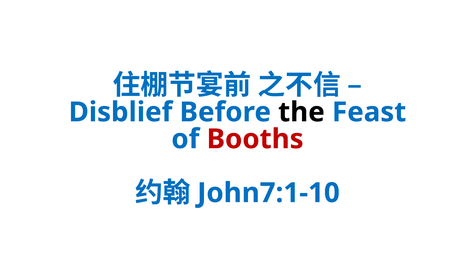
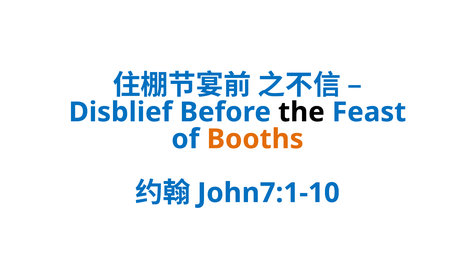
Booths colour: red -> orange (255, 139)
